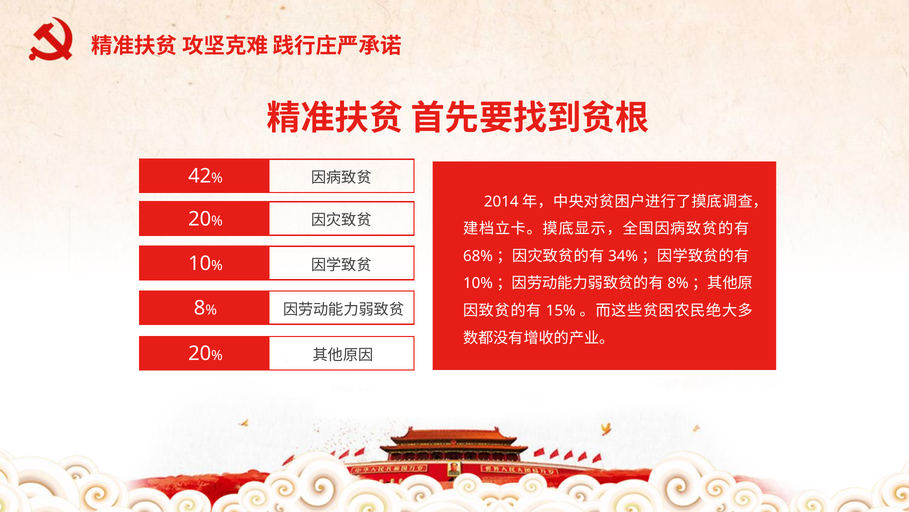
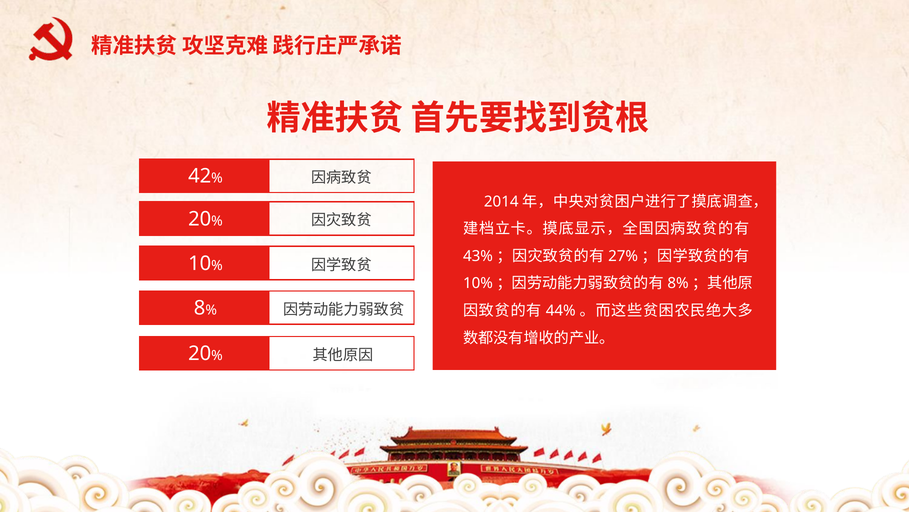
68%: 68% -> 43% (478, 256)
34%: 34% -> 27% (623, 256)
15%: 15% -> 44% (561, 310)
